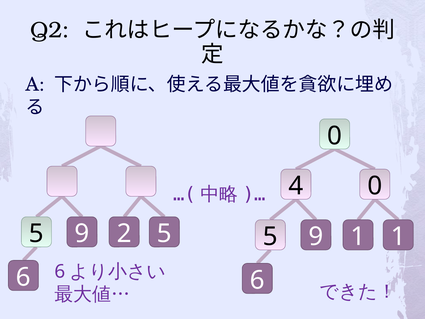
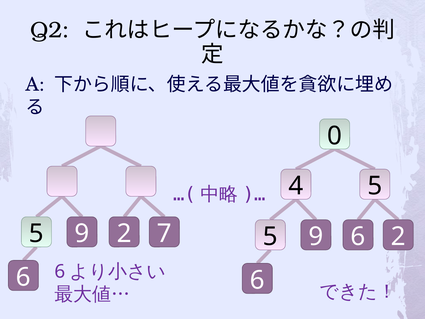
4 0: 0 -> 5 (375, 186)
9 5: 5 -> 7 (164, 234)
1: 1 -> 6 (358, 236)
9 1: 1 -> 2 (398, 236)
